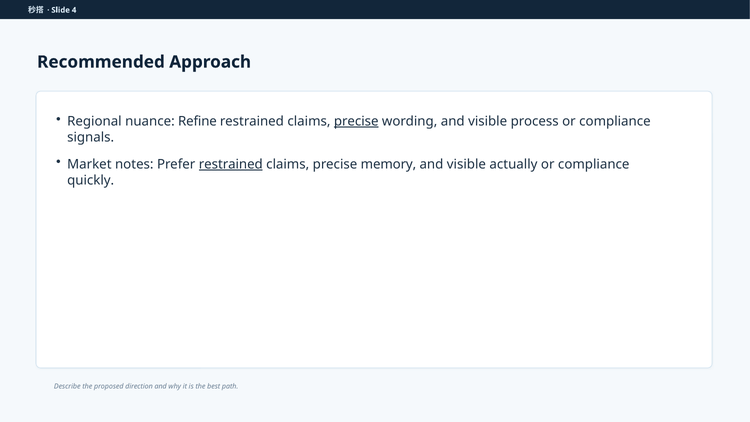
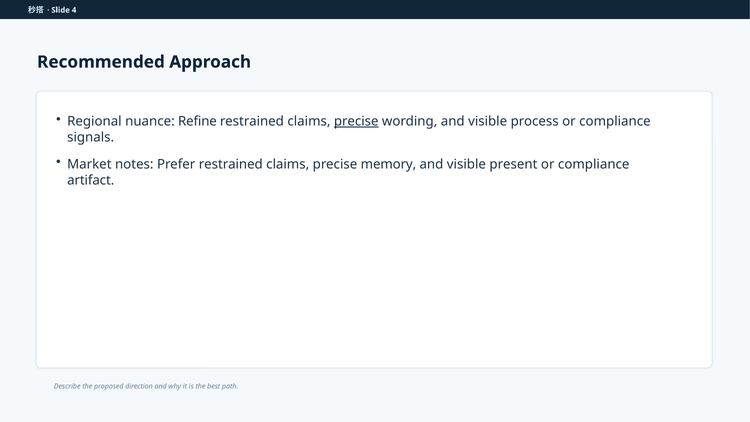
restrained underline: present -> none (231, 164)
actually: actually -> present (513, 164)
quickly: quickly -> artifact (91, 180)
